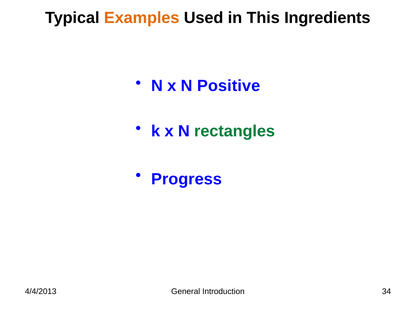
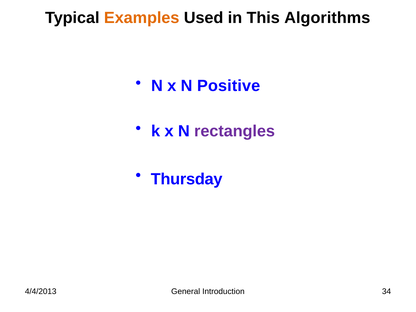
Ingredients: Ingredients -> Algorithms (327, 18)
rectangles colour: green -> purple (235, 131)
Progress: Progress -> Thursday (187, 179)
